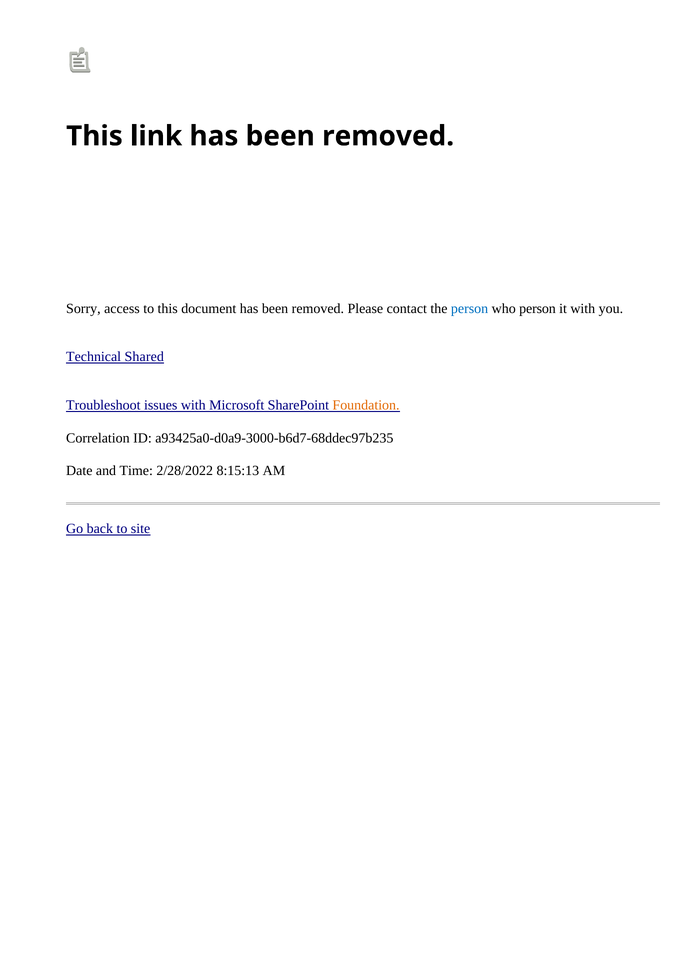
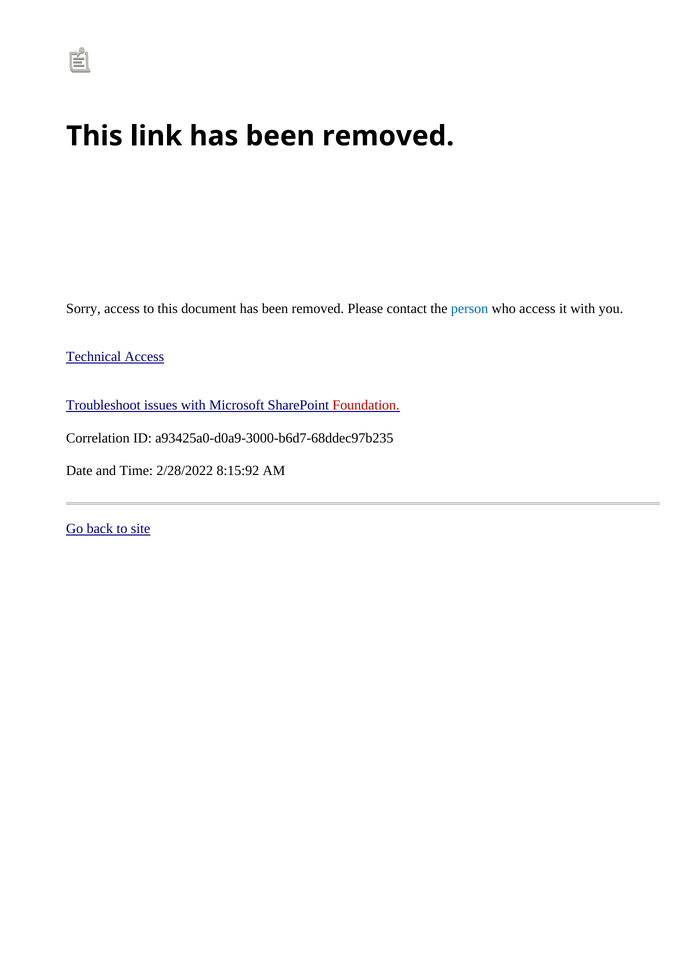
who person: person -> access (537, 309)
Technical Shared: Shared -> Access (144, 357)
Foundation colour: orange -> red (366, 405)
8:15:13: 8:15:13 -> 8:15:92 (238, 470)
